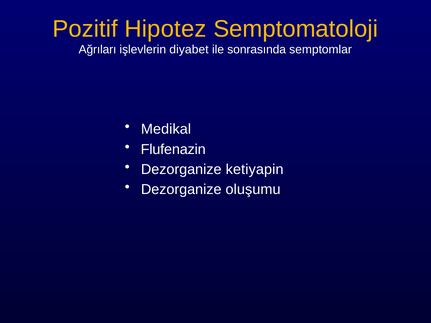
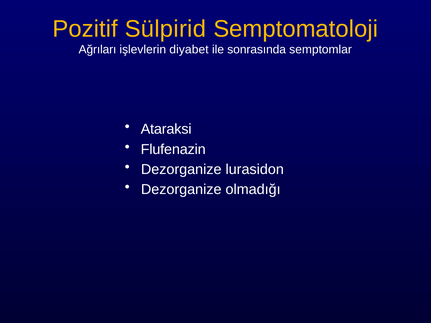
Hipotez: Hipotez -> Sülpirid (165, 29)
Medikal: Medikal -> Ataraksi (166, 129)
ketiyapin: ketiyapin -> lurasidon (255, 170)
oluşumu: oluşumu -> olmadığı (253, 190)
